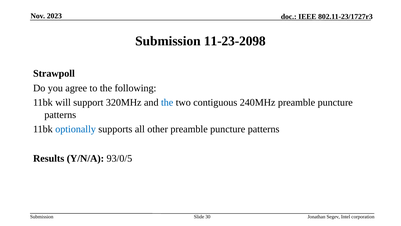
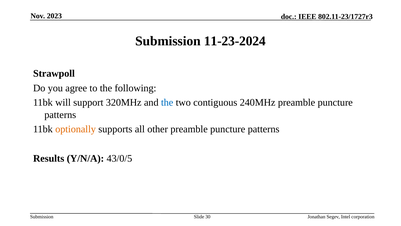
11-23-2098: 11-23-2098 -> 11-23-2024 (235, 41)
optionally colour: blue -> orange (76, 129)
93/0/5: 93/0/5 -> 43/0/5 (119, 158)
